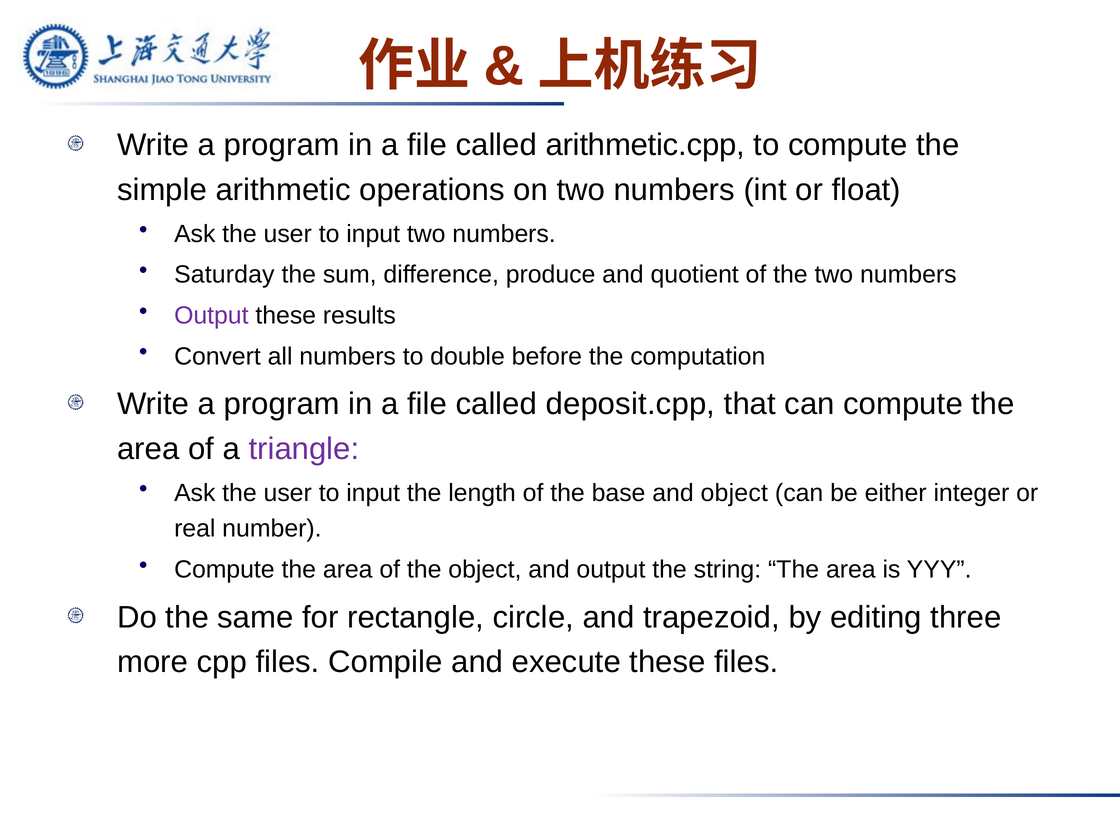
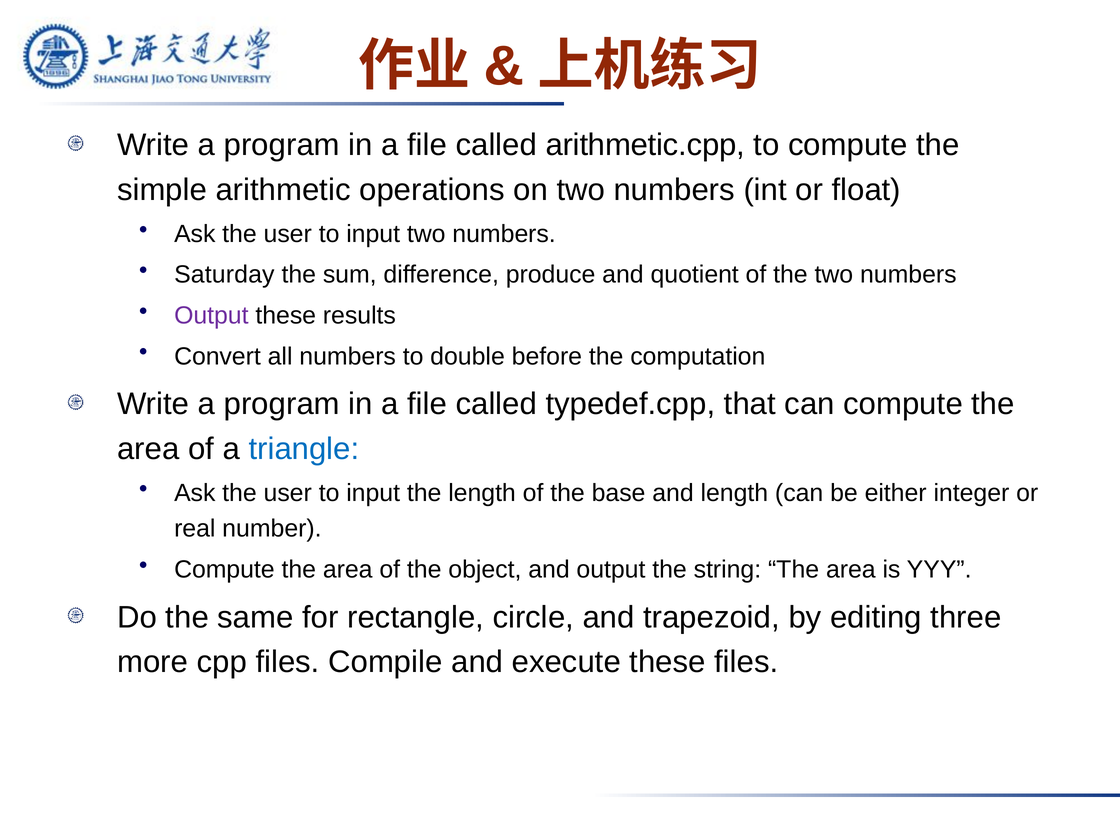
deposit.cpp: deposit.cpp -> typedef.cpp (630, 404)
triangle colour: purple -> blue (304, 449)
and object: object -> length (734, 493)
